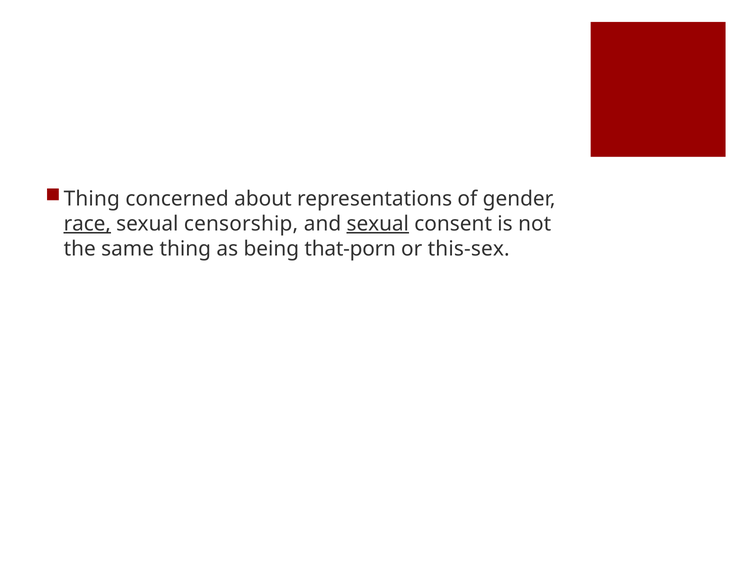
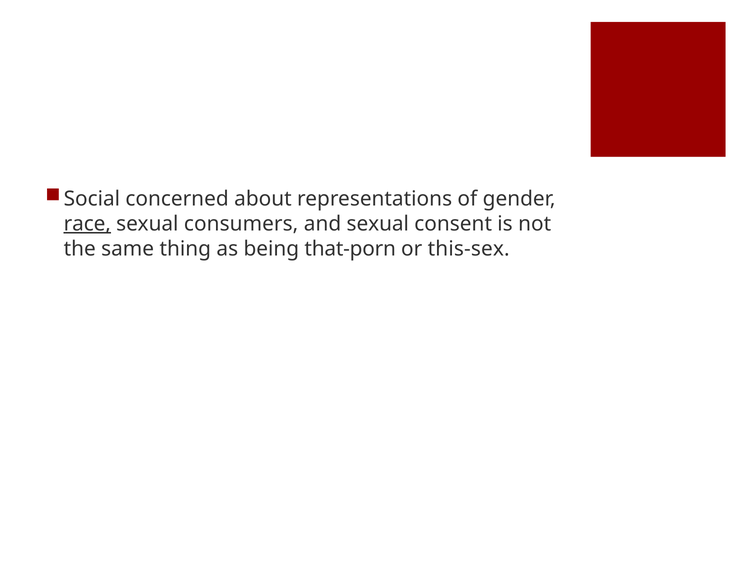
Thing: Thing -> Social (92, 199)
censorship: censorship -> consumers (241, 224)
sexual underline: present -> none (378, 224)
